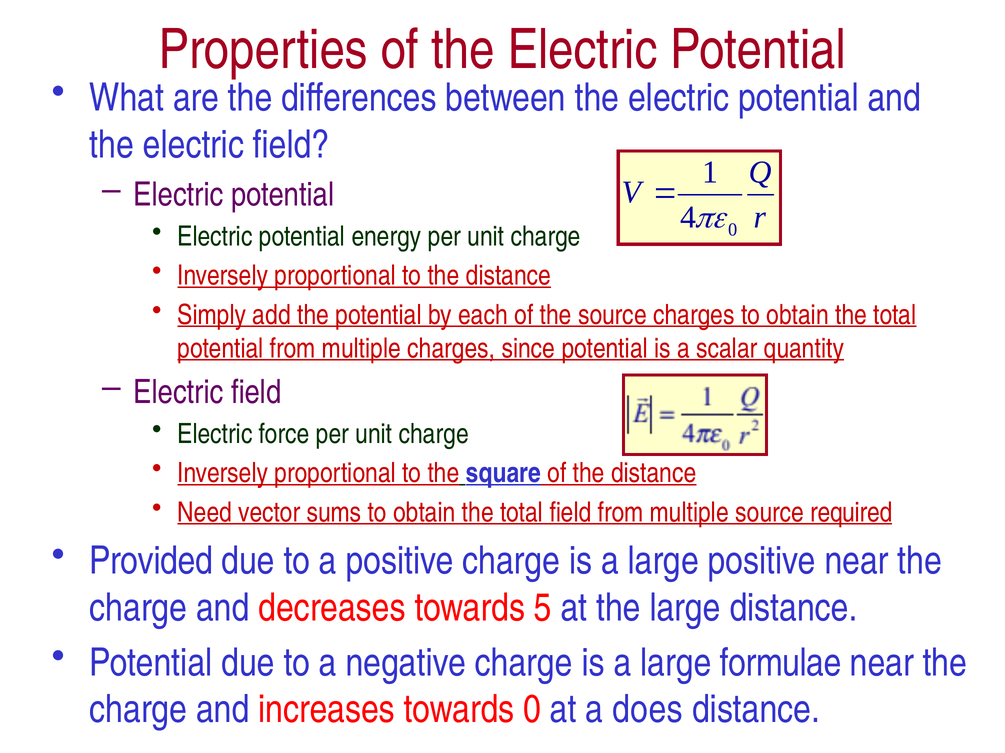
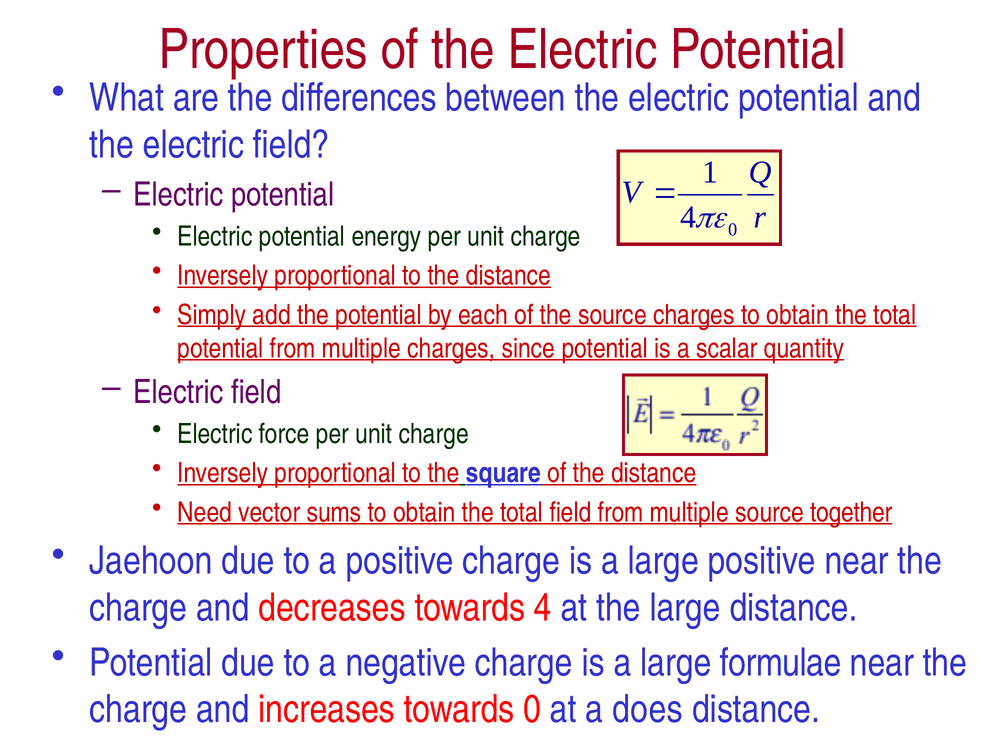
required: required -> together (851, 513)
Provided: Provided -> Jaehoon (151, 562)
towards 5: 5 -> 4 (543, 609)
